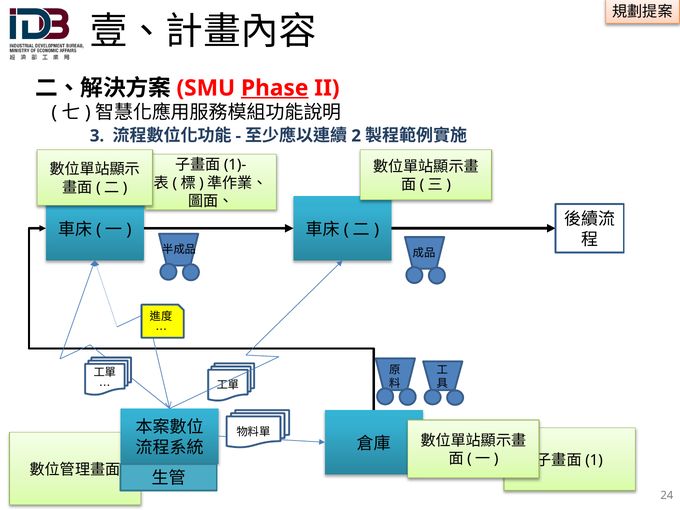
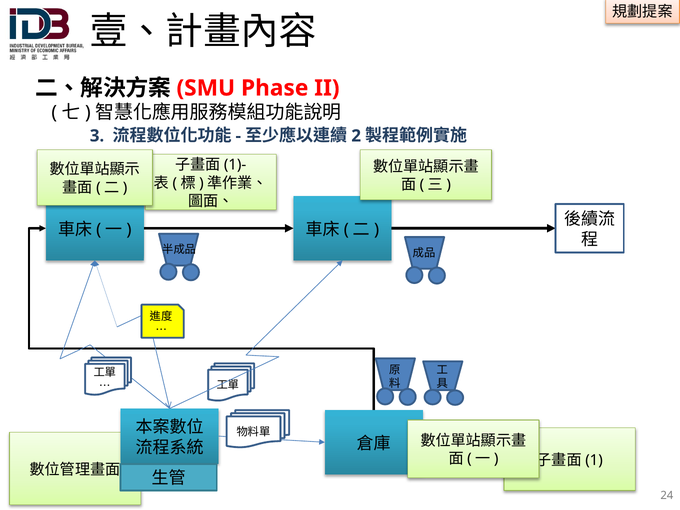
Phase underline: present -> none (275, 88)
